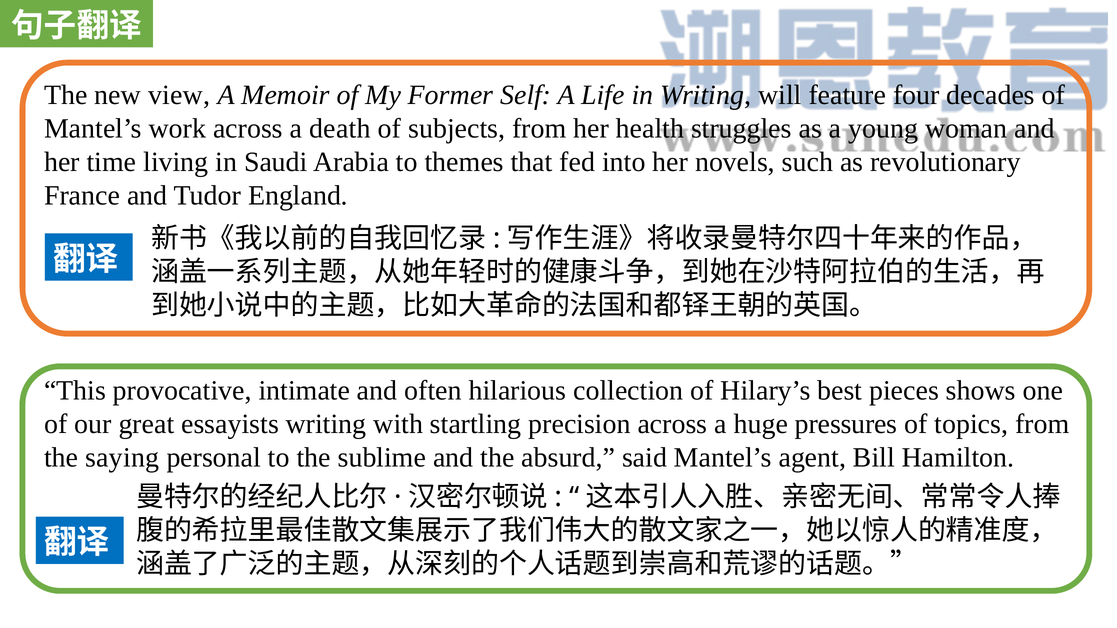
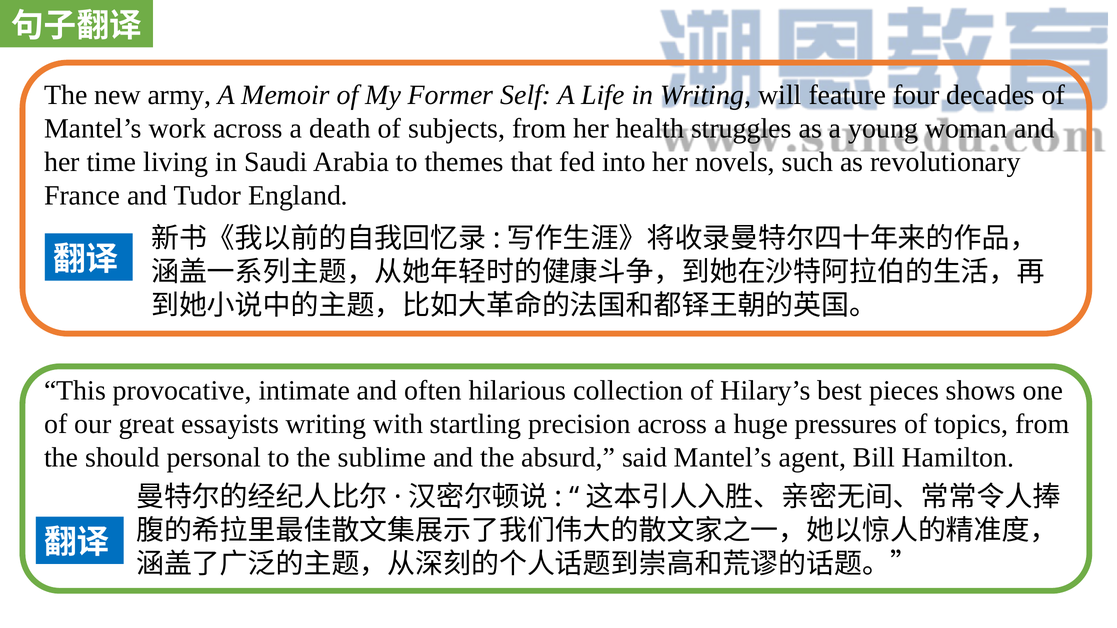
view: view -> army (180, 95)
saying: saying -> should (122, 458)
